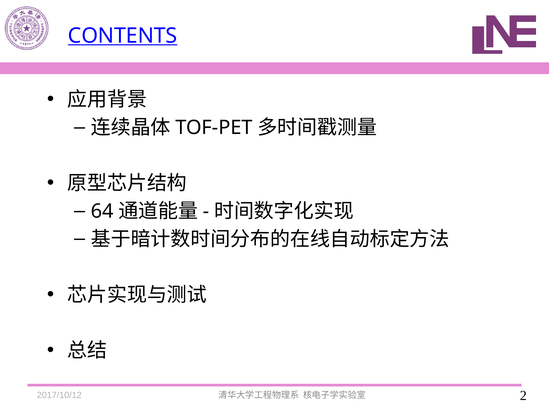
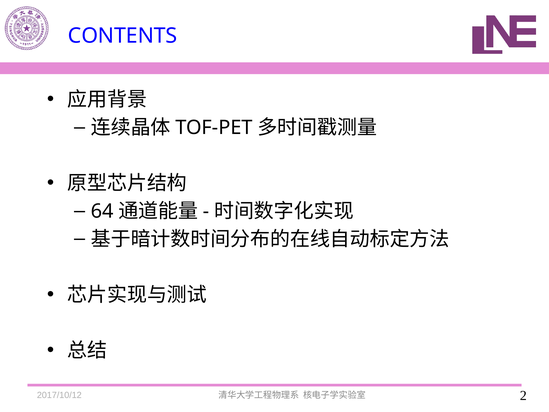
CONTENTS underline: present -> none (123, 36)
